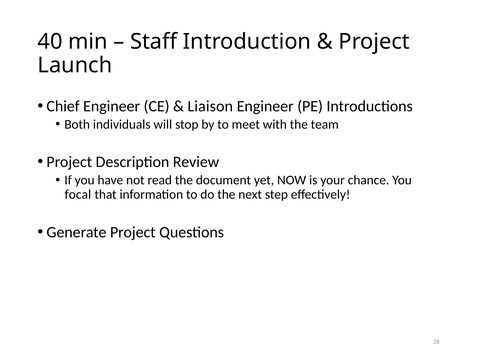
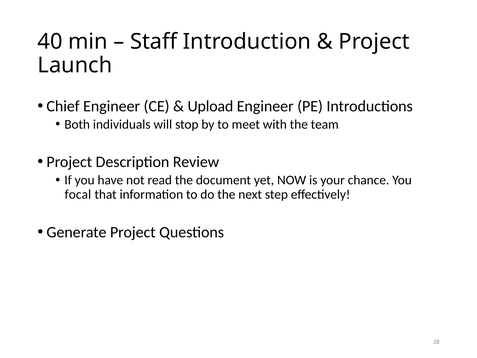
Liaison: Liaison -> Upload (210, 106)
